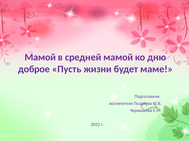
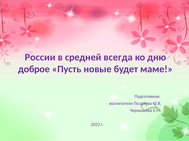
Мамой: Мамой -> России (40, 58)
средней мамой: мамой -> всегда (118, 58)
жизни: жизни -> новые (98, 69)
